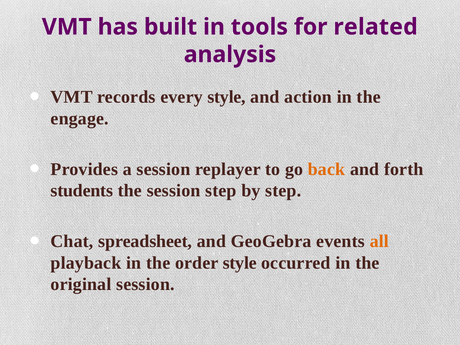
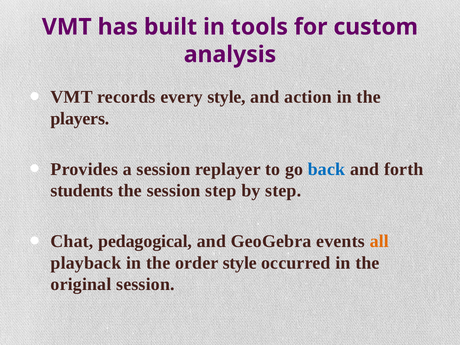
related: related -> custom (376, 27)
engage: engage -> players (80, 119)
back colour: orange -> blue (326, 169)
spreadsheet: spreadsheet -> pedagogical (145, 241)
